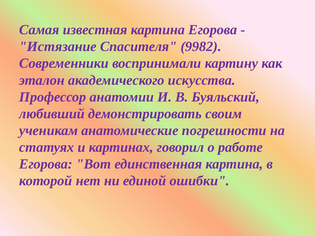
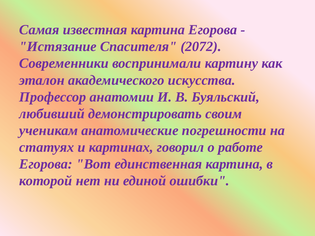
9982: 9982 -> 2072 (201, 47)
